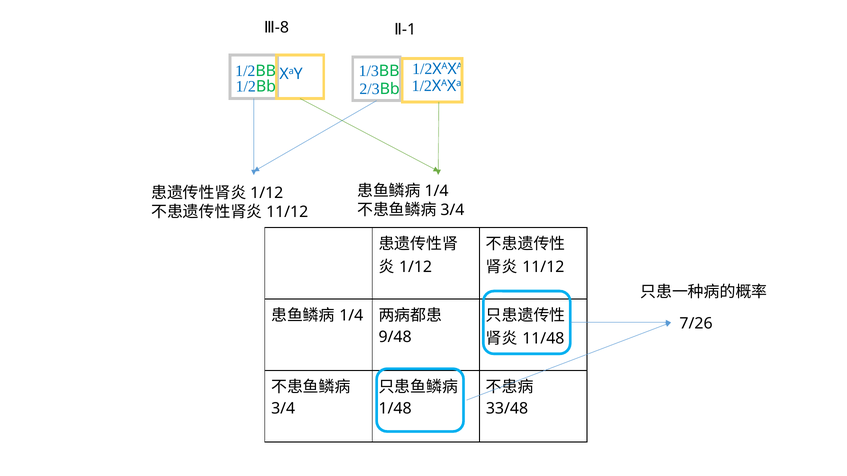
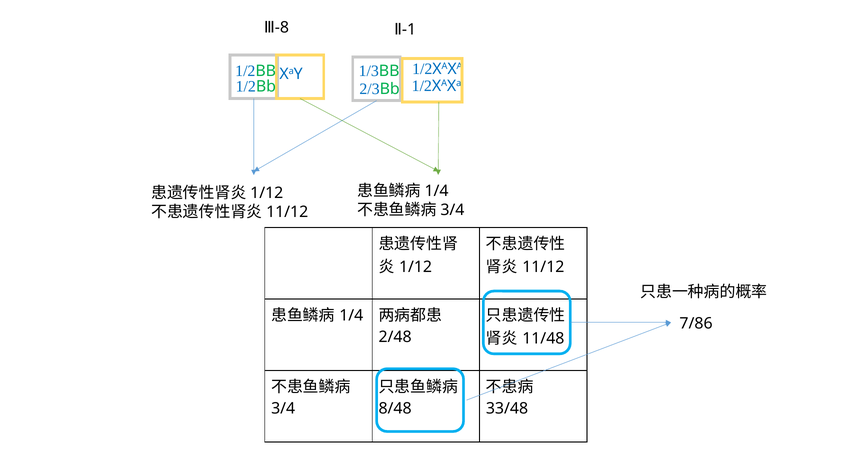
7/26: 7/26 -> 7/86 (696, 324)
9/48: 9/48 -> 2/48 (395, 337)
1/48: 1/48 -> 8/48 (395, 409)
